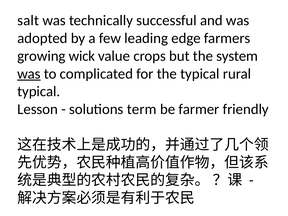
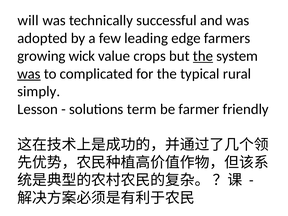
salt: salt -> will (28, 20)
the underline: none -> present (203, 56)
typical: typical -> simply (39, 91)
